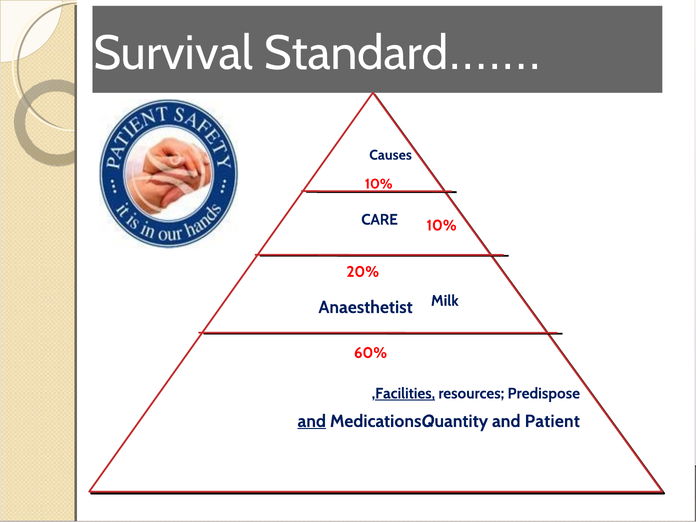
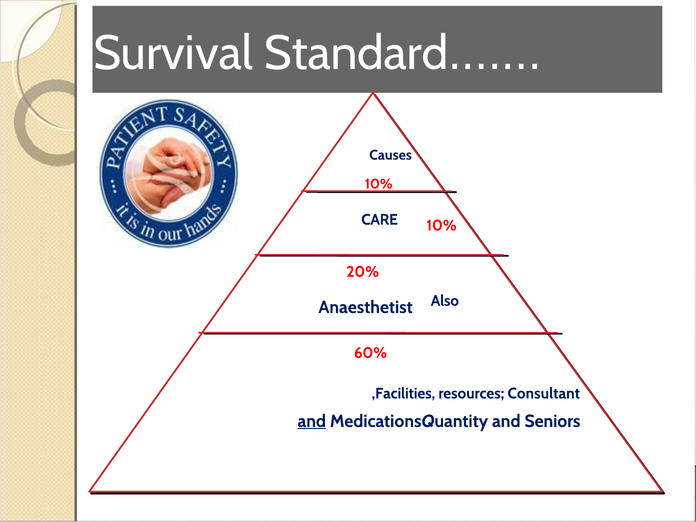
Milk: Milk -> Also (445, 301)
Facilities underline: present -> none (405, 393)
Predispose: Predispose -> Consultant (544, 393)
Patient: Patient -> Seniors (552, 421)
